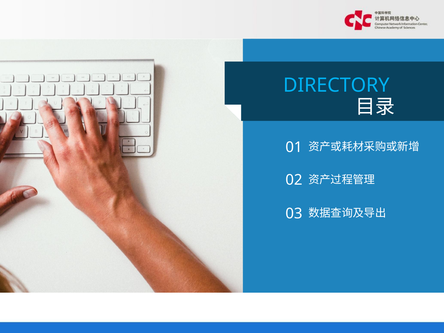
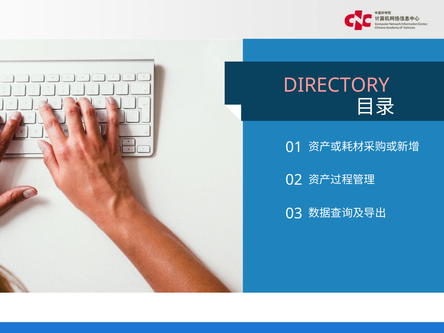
DIRECTORY colour: light blue -> pink (336, 85)
